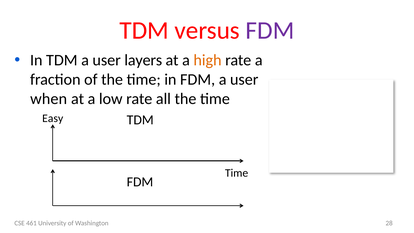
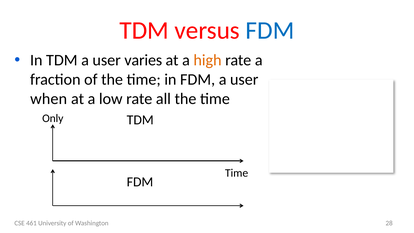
FDM colour: purple -> blue (270, 30)
layers: layers -> varies (143, 60)
Easy: Easy -> Only (53, 118)
